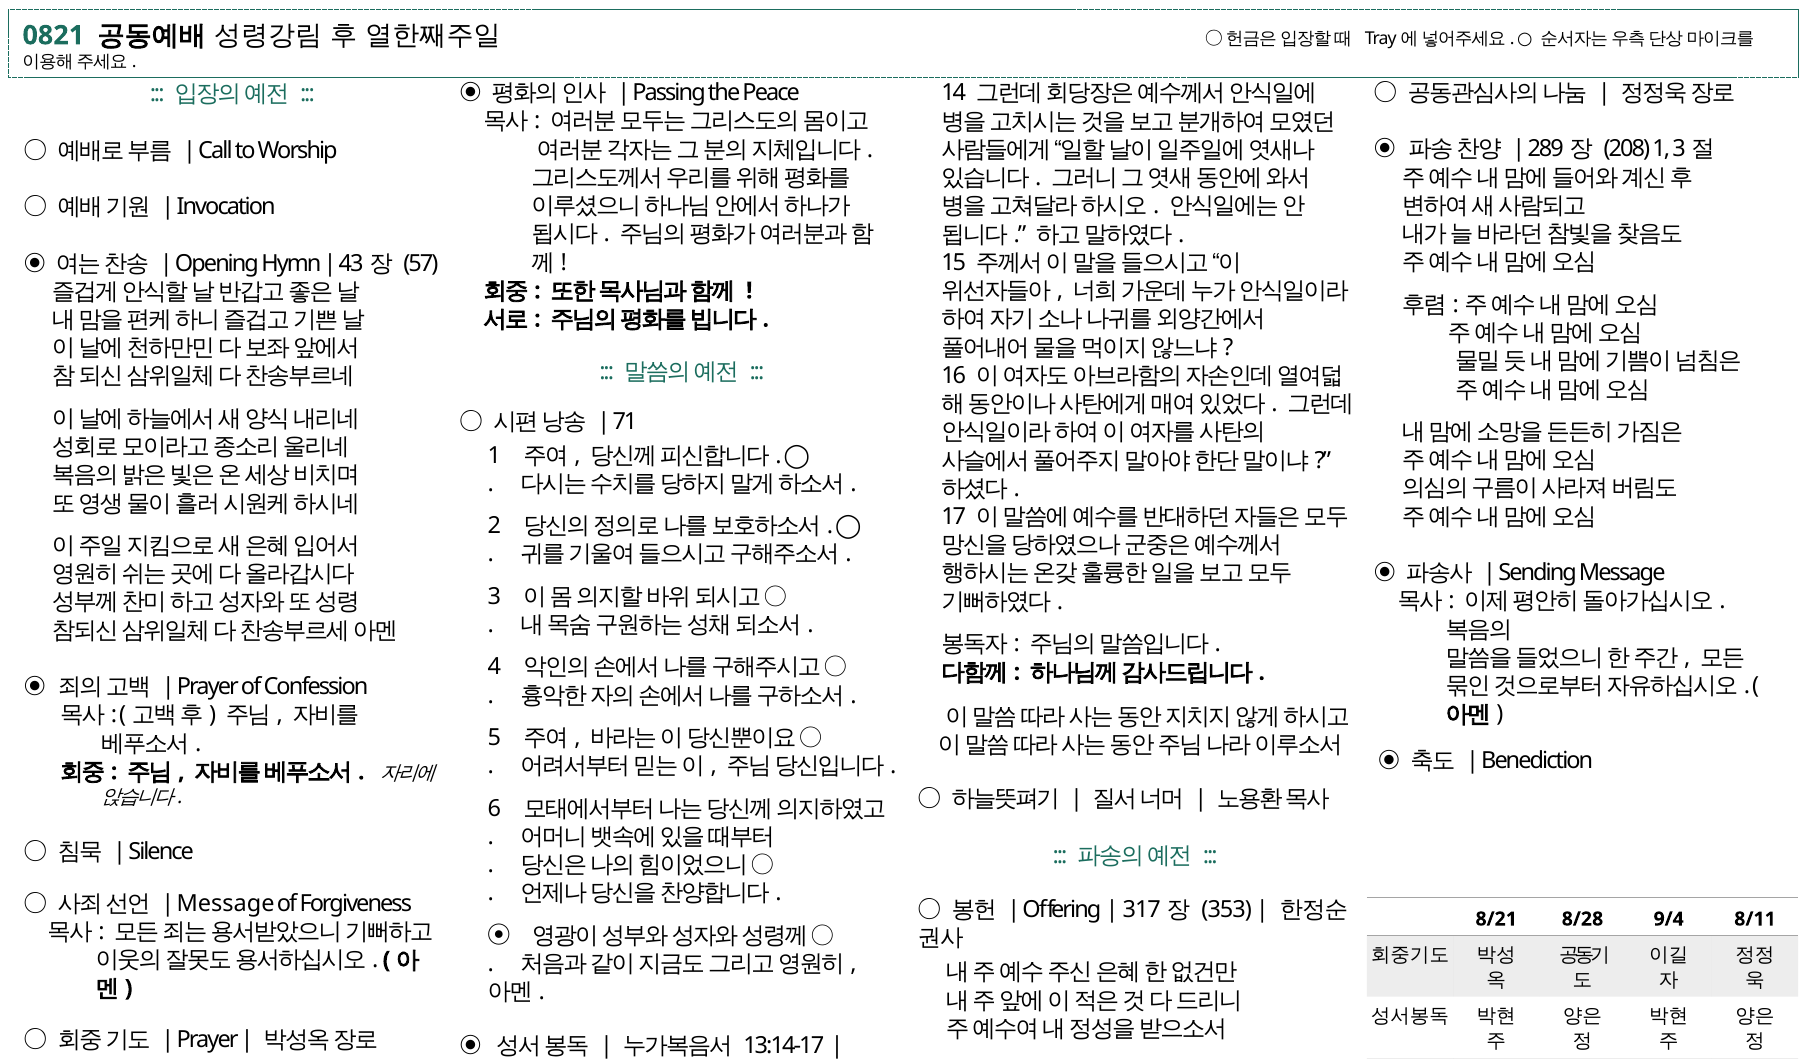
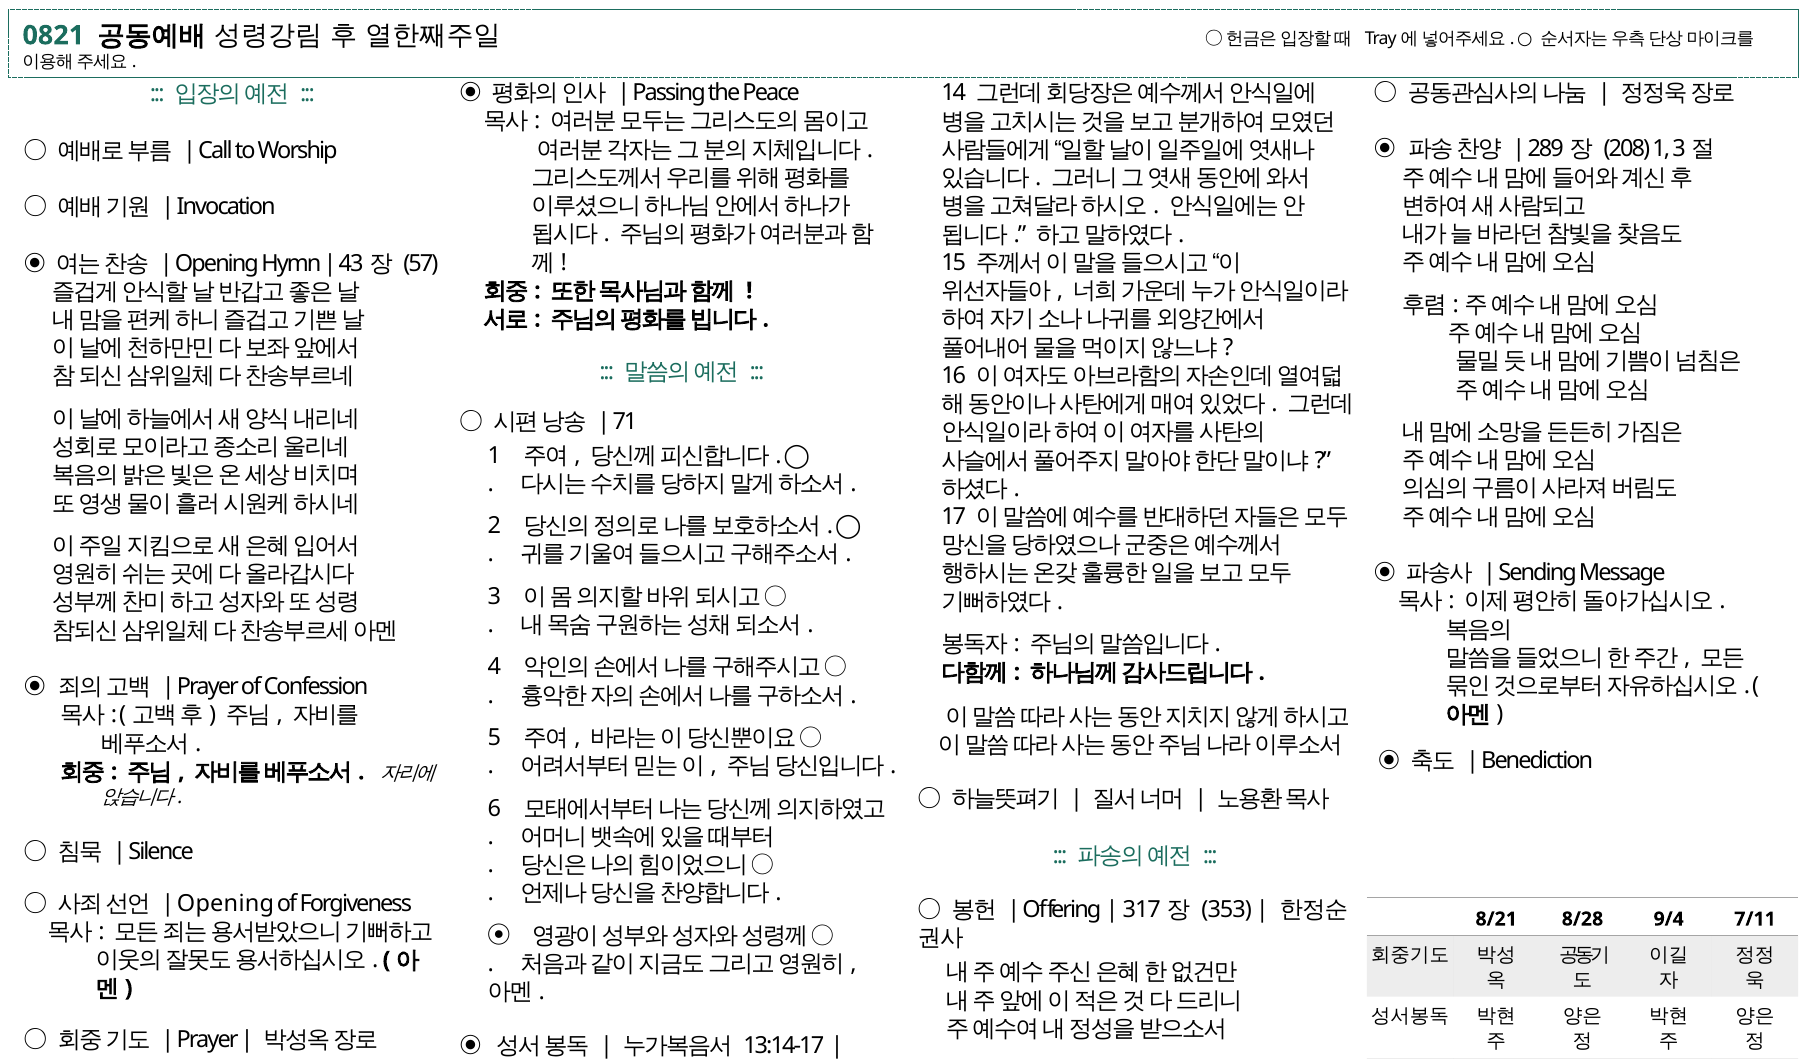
Message: Message -> Opening (225, 904)
8/11: 8/11 -> 7/11 (1755, 919)
